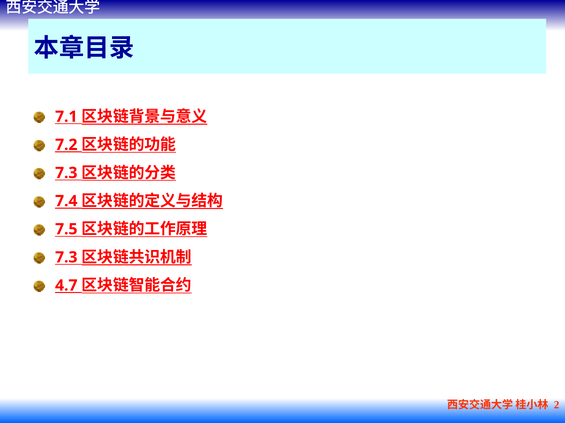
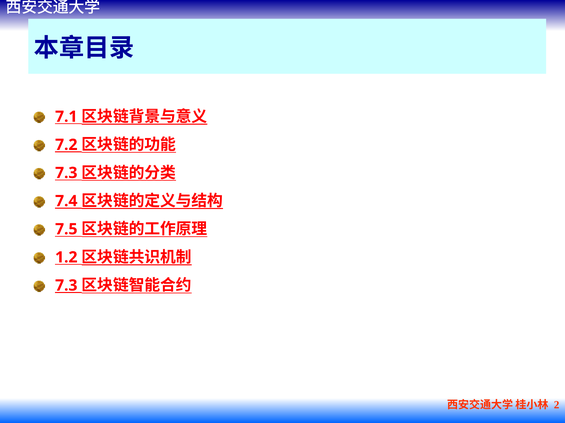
7.3: 7.3 -> 1.2 (66, 258)
4.7: 4.7 -> 7.3 (66, 286)
